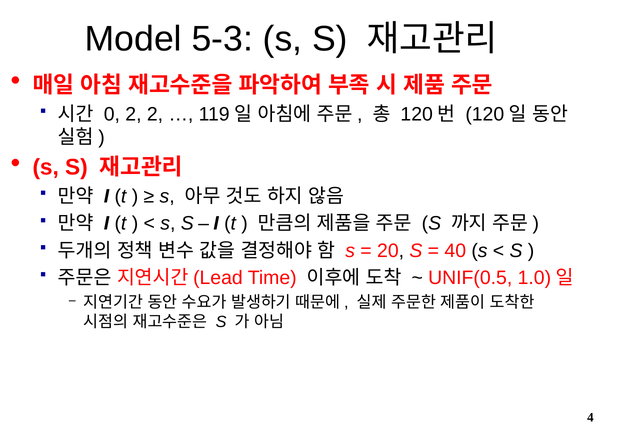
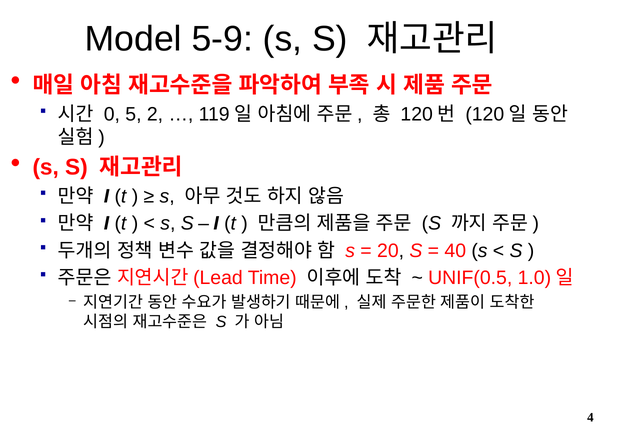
5-3: 5-3 -> 5-9 (222, 39)
0 2: 2 -> 5 (133, 114)
